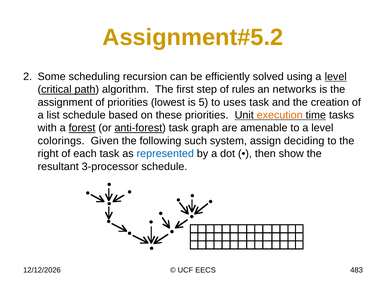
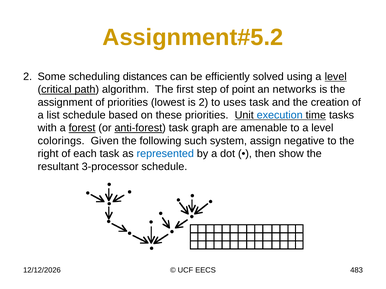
recursion: recursion -> distances (145, 77)
rules: rules -> point (243, 90)
is 5: 5 -> 2 (203, 102)
execution colour: orange -> blue (280, 115)
deciding: deciding -> negative (304, 141)
